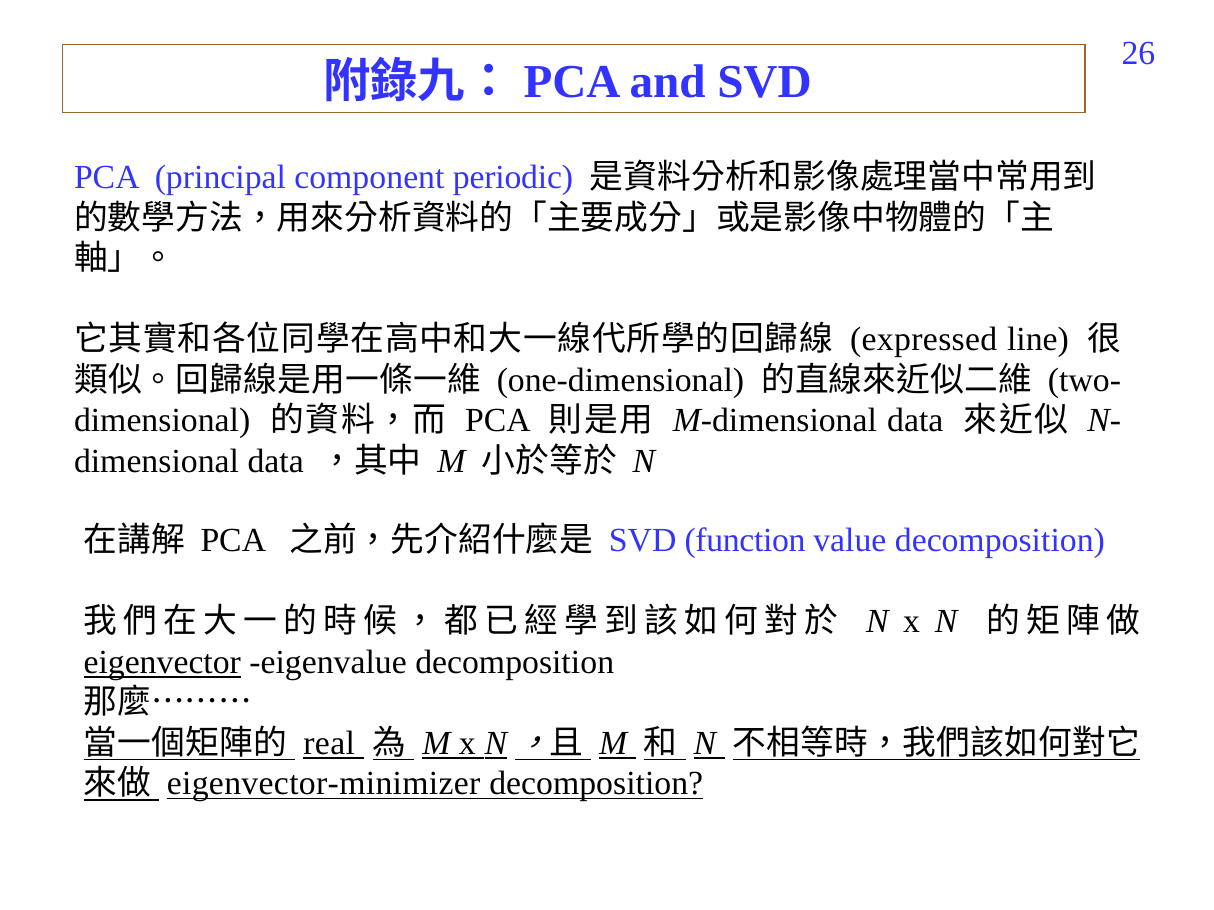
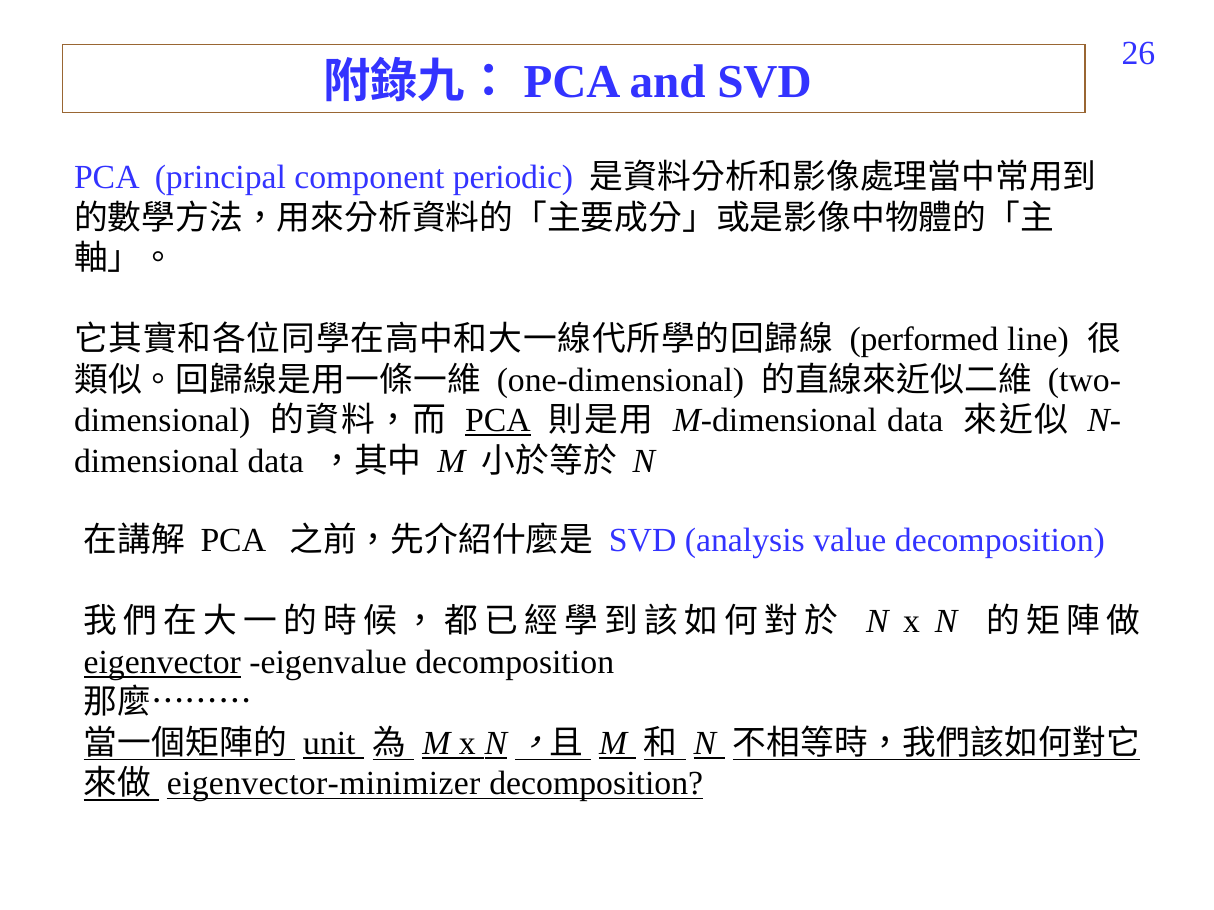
expressed: expressed -> performed (924, 340)
PCA underline: none -> present (498, 421)
function: function -> analysis (745, 541)
real: real -> unit (329, 744)
